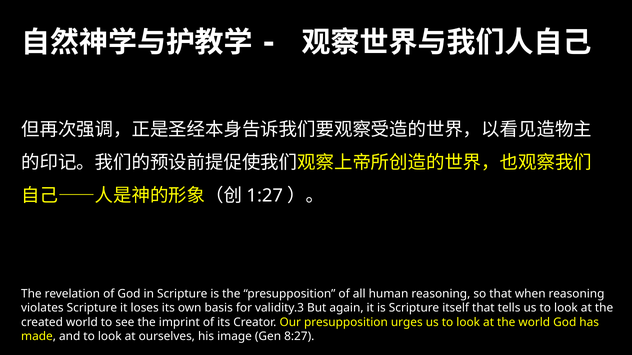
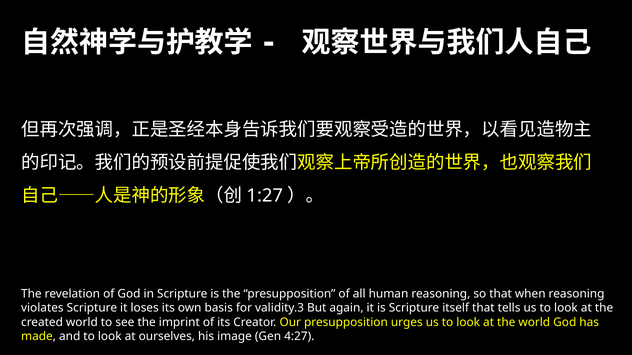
8:27: 8:27 -> 4:27 (299, 337)
